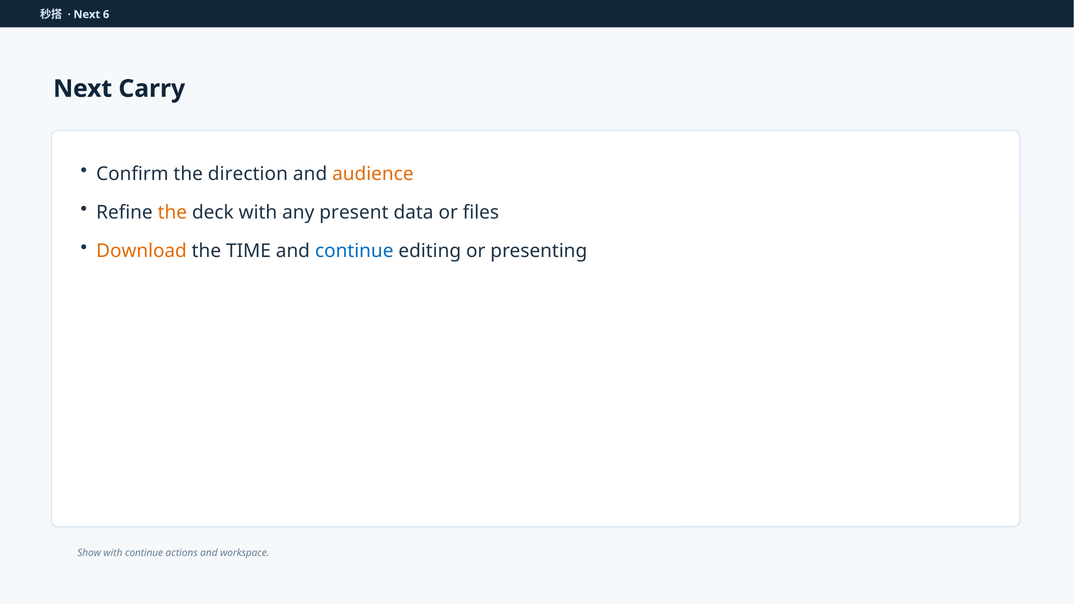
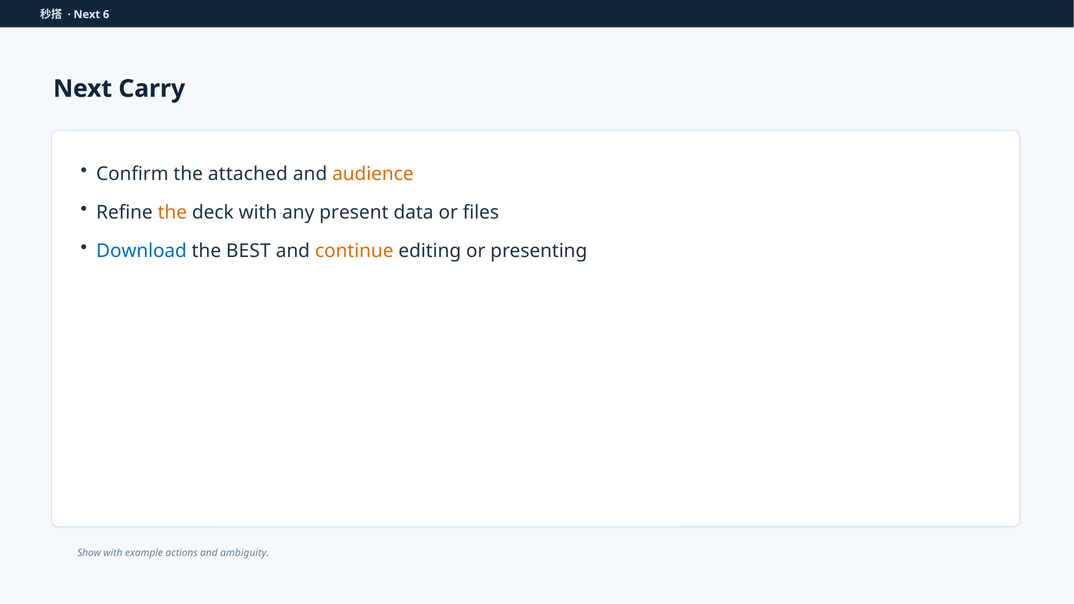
direction: direction -> attached (248, 174)
Download colour: orange -> blue (141, 251)
TIME: TIME -> BEST (248, 251)
continue colour: blue -> orange (354, 251)
with continue: continue -> example (144, 553)
workspace: workspace -> ambiguity (245, 553)
